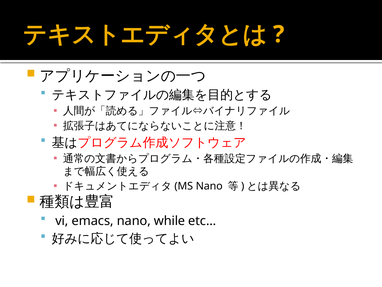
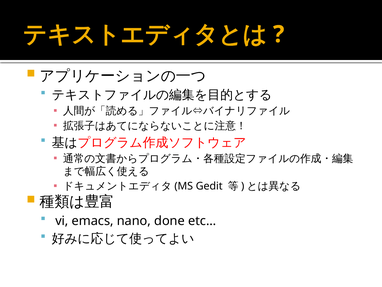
Nano: Nano -> Gedit (209, 186)
while: while -> done (169, 220)
